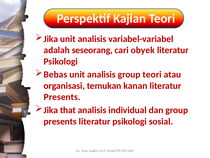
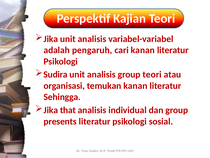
seseorang: seseorang -> pengaruh (92, 50)
cari obyek: obyek -> kanan (143, 50)
Bebas: Bebas -> Sudira (56, 74)
Presents: Presents -> Sehingga (62, 97)
